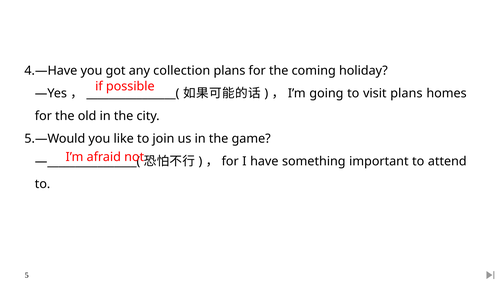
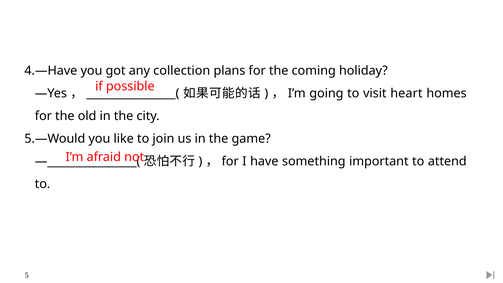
visit plans: plans -> heart (406, 93)
